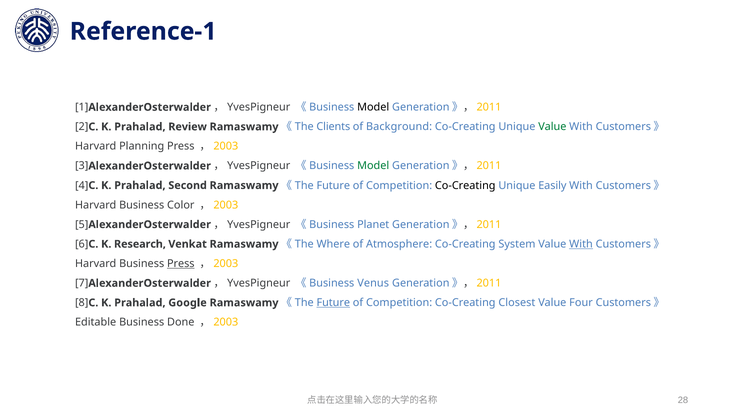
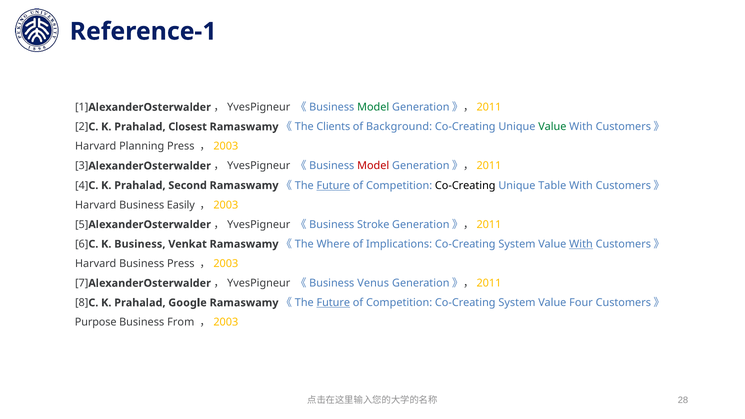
Model colour: black -> green (373, 107)
Review: Review -> Closest (188, 127)
Model colour: green -> red (373, 166)
Future underline: none -> present (333, 185)
Easily: Easily -> Table (552, 185)
Color: Color -> Easily (181, 205)
Planet: Planet -> Stroke (373, 225)
K Research: Research -> Business (140, 244)
Atmosphere: Atmosphere -> Implications (399, 244)
Press underline: present -> none (181, 264)
Competition Co-Creating Closest: Closest -> System (517, 303)
Editable: Editable -> Purpose (96, 322)
Done: Done -> From (181, 322)
